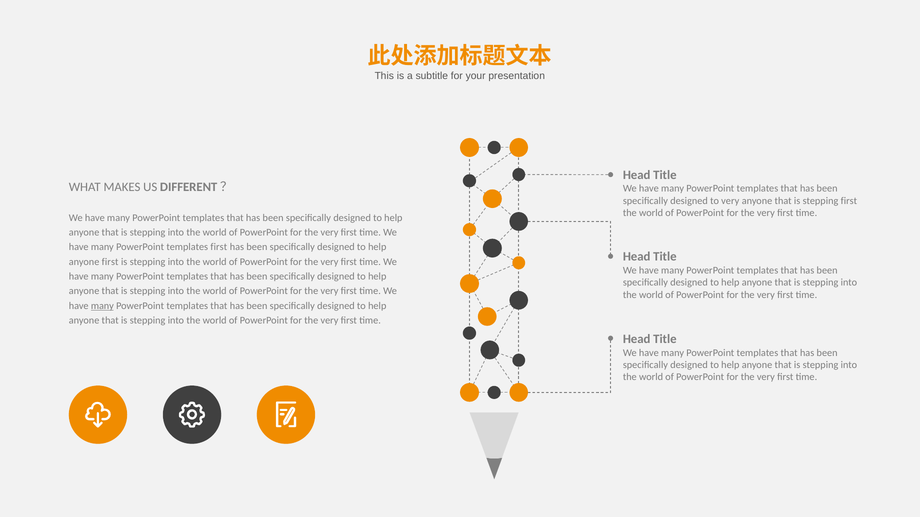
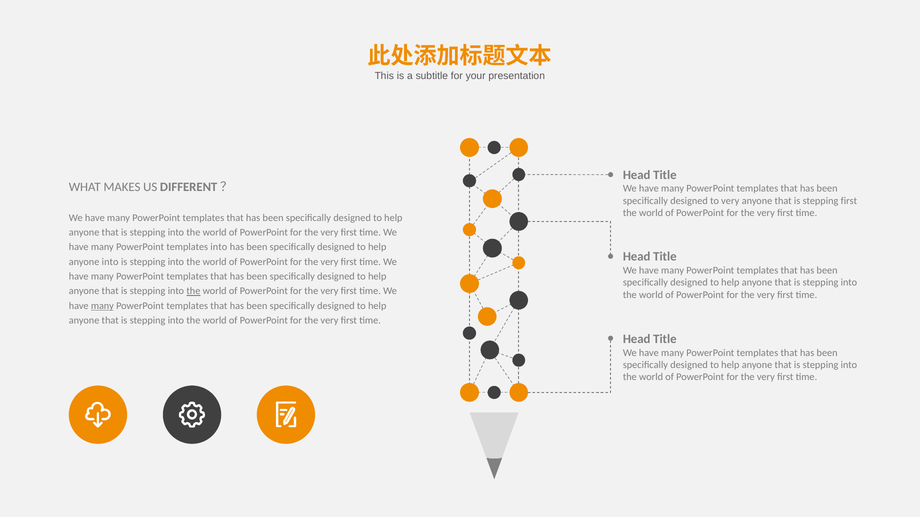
templates first: first -> into (219, 247)
anyone first: first -> into (110, 262)
the underline: none -> present (193, 291)
